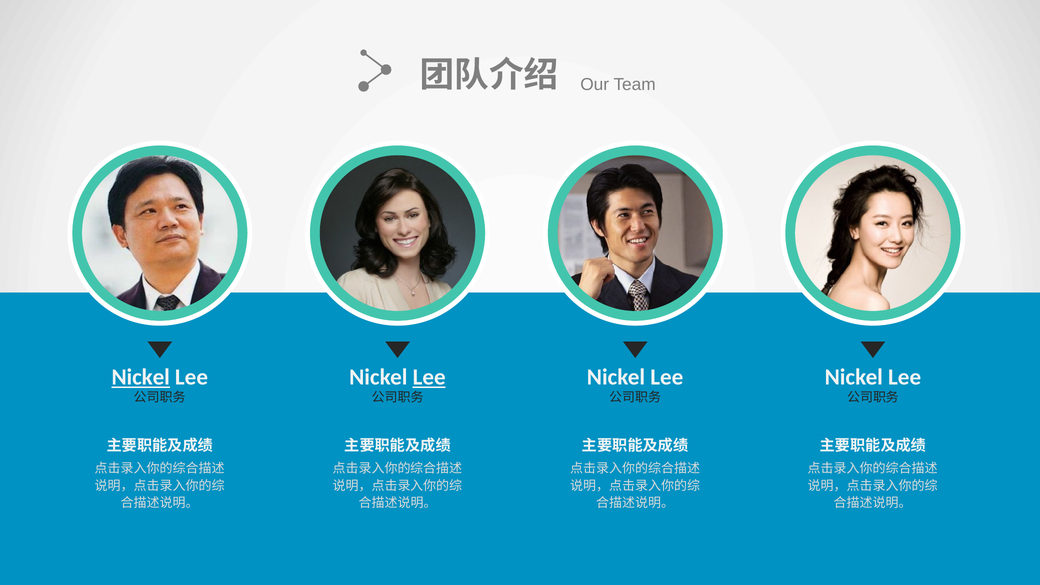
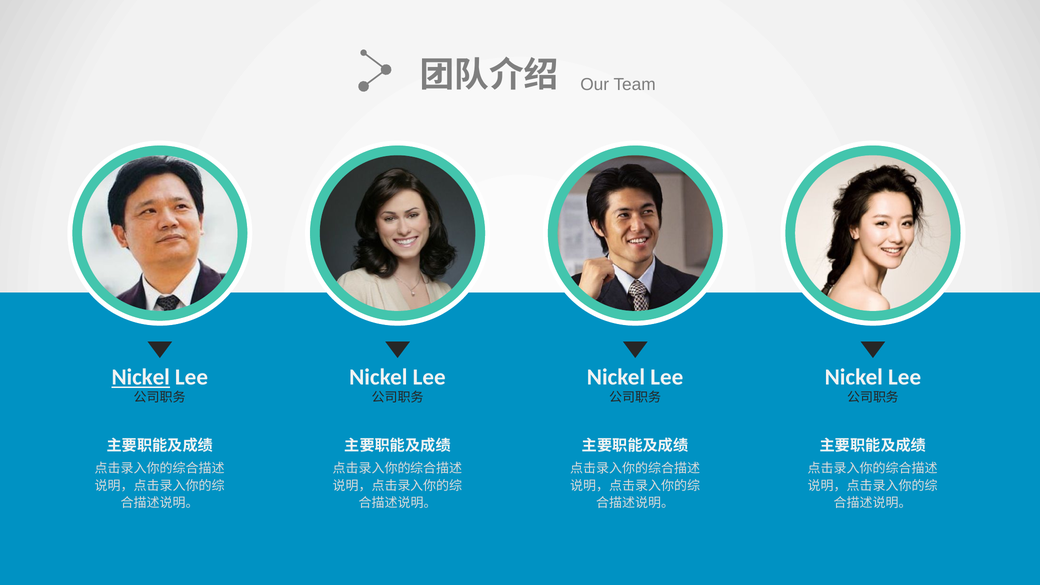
Lee underline: present -> none (429, 377)
